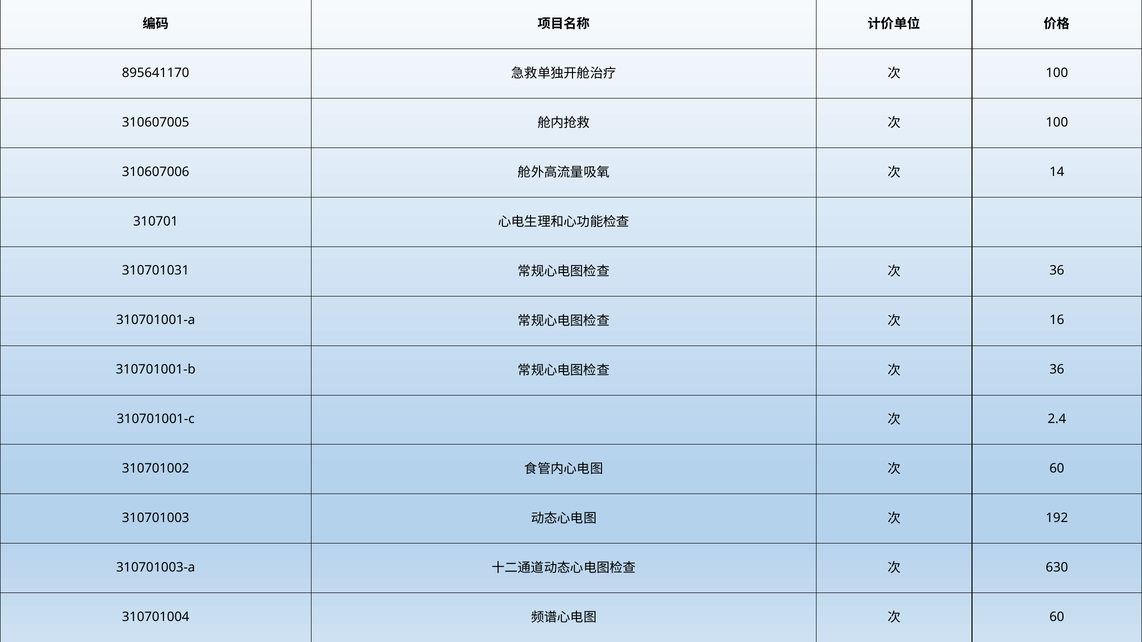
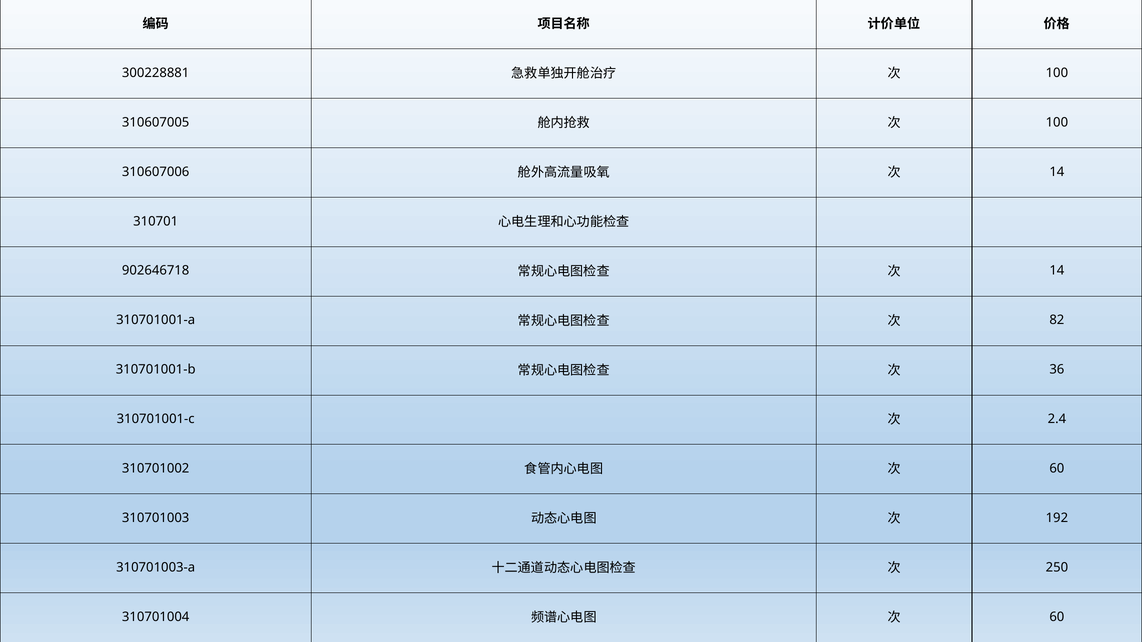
895641170: 895641170 -> 300228881 (156, 73)
310701031: 310701031 -> 902646718 (156, 271)
36: 36 -> 14 (1057, 271)
16: 16 -> 82 (1057, 320)
630: 630 -> 250 (1057, 568)
